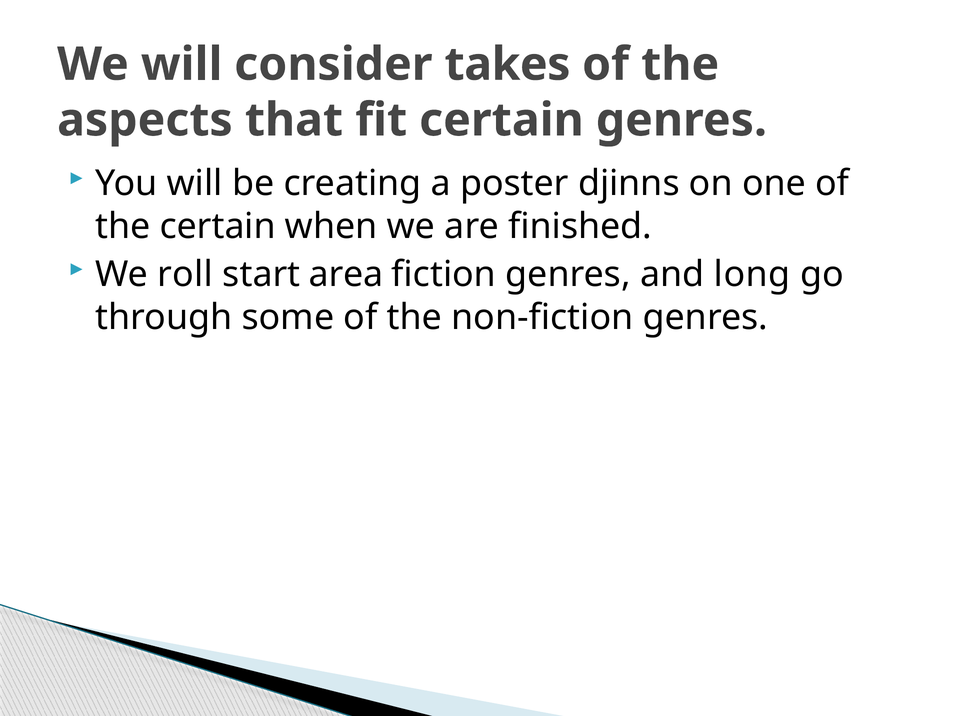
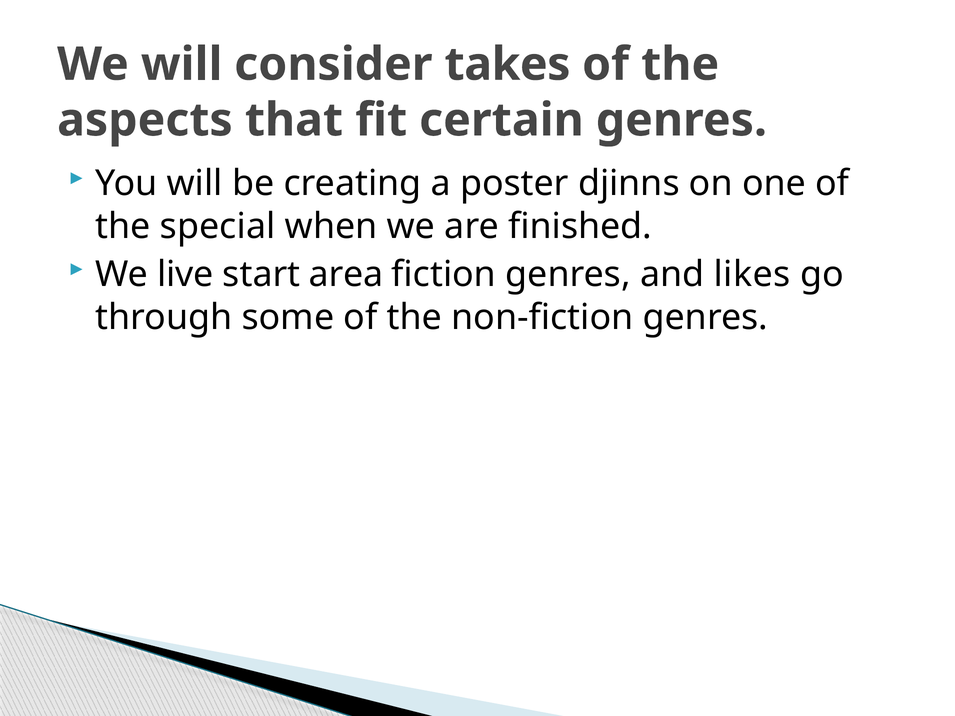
the certain: certain -> special (218, 226)
roll: roll -> live (185, 275)
long: long -> likes (752, 275)
